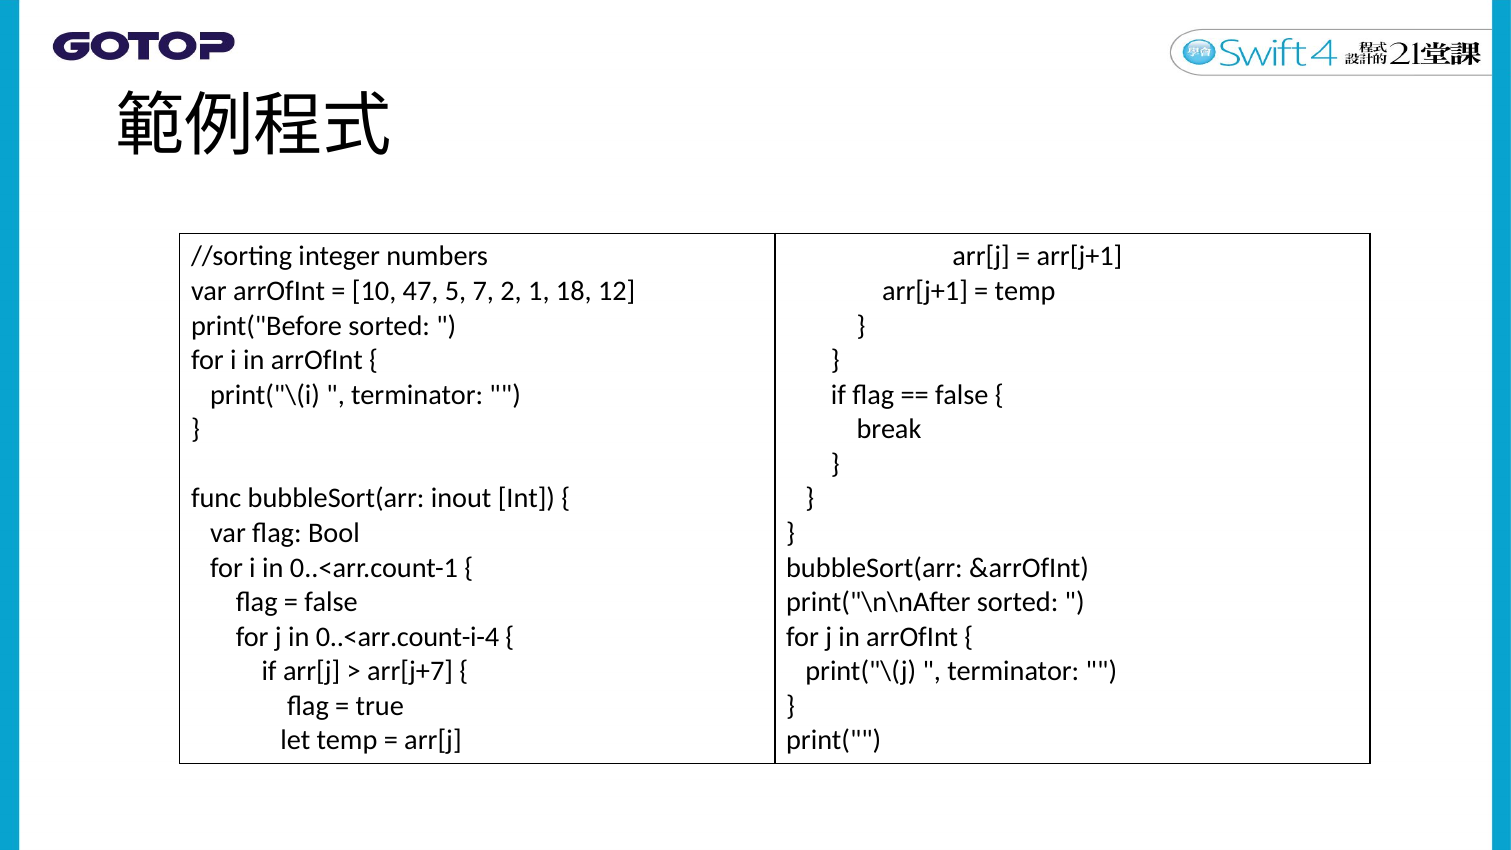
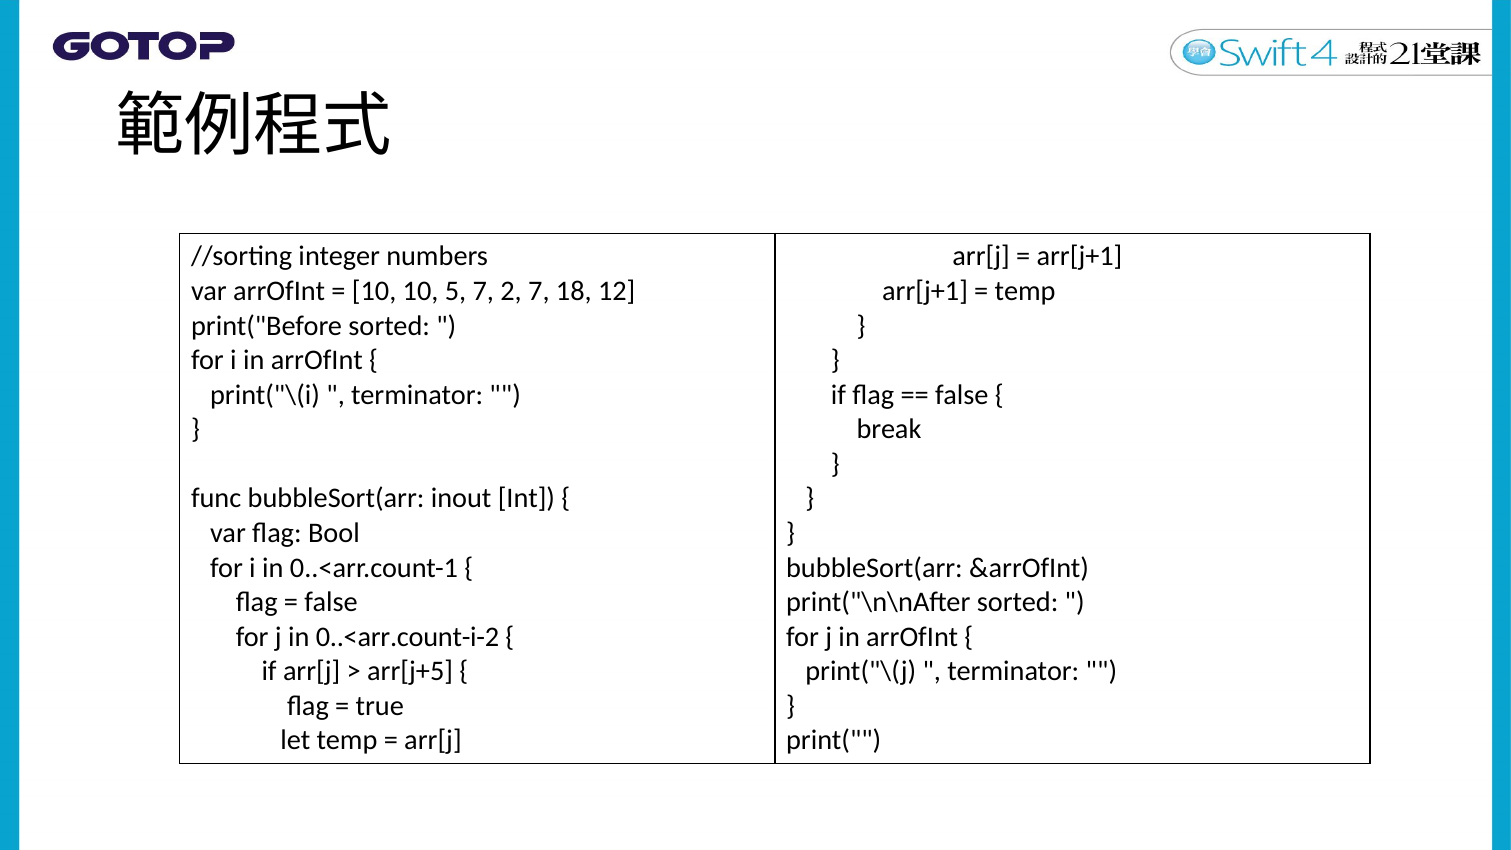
10 47: 47 -> 10 (421, 291)
2 1: 1 -> 7 (539, 291)
0..<arr.count-i-4: 0..<arr.count-i-4 -> 0..<arr.count-i-2 (408, 637)
arr[j+7: arr[j+7 -> arr[j+5 (410, 671)
